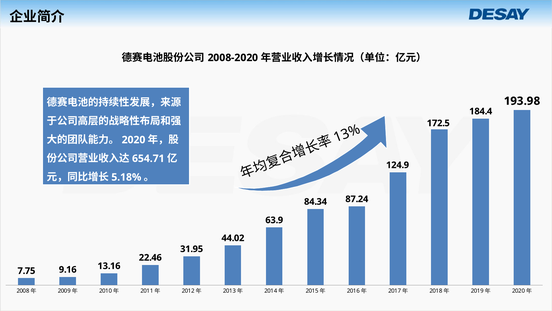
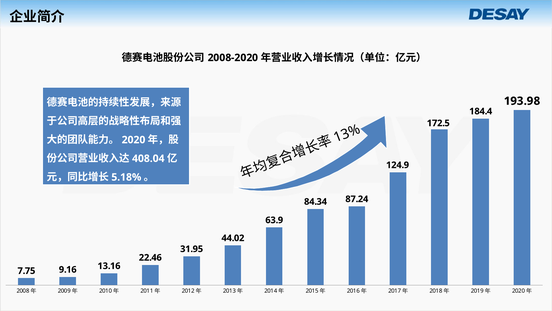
654.71: 654.71 -> 408.04 (148, 158)
